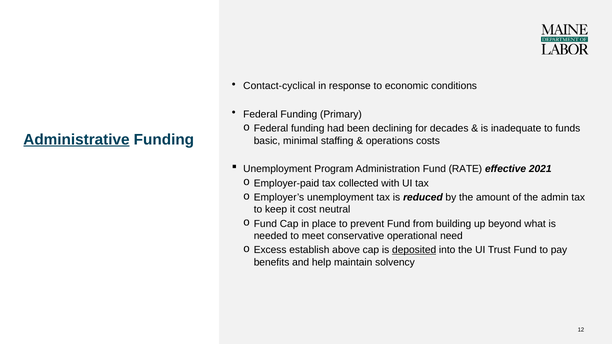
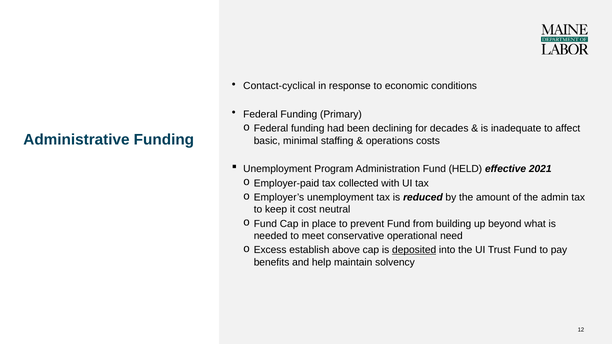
funds: funds -> affect (568, 129)
Administrative underline: present -> none (76, 140)
RATE: RATE -> HELD (465, 169)
